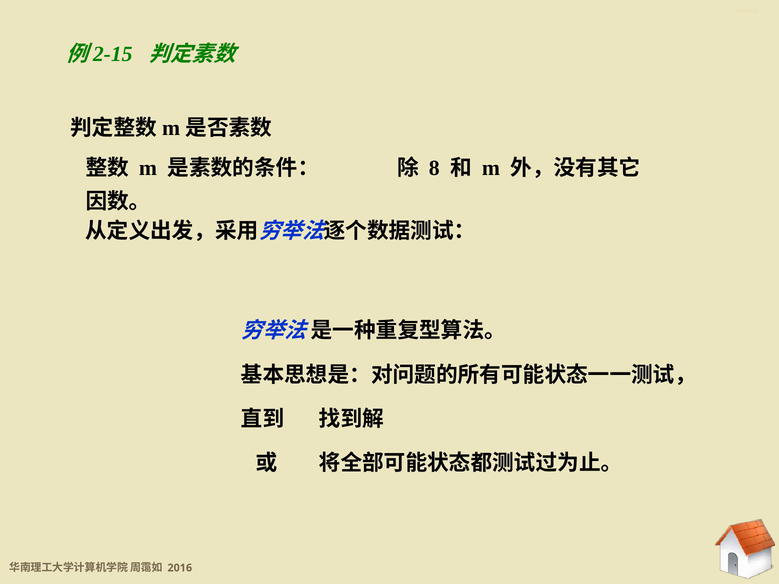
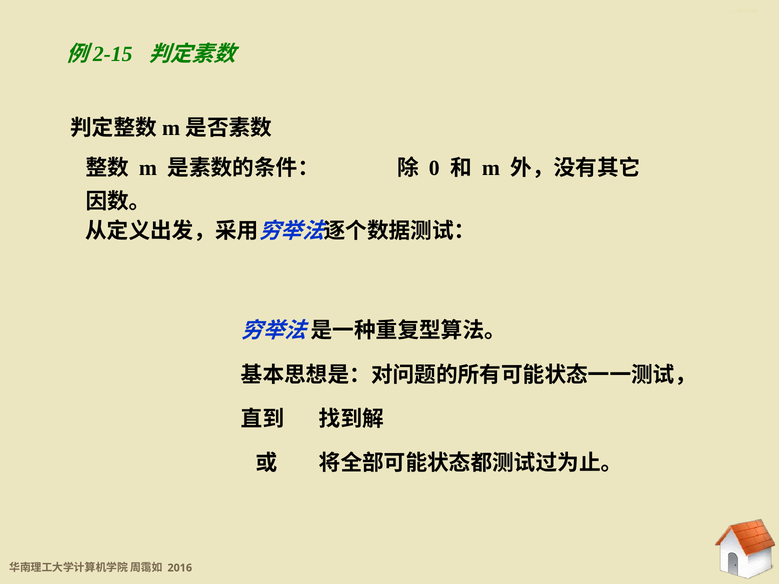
8: 8 -> 0 (434, 168)
